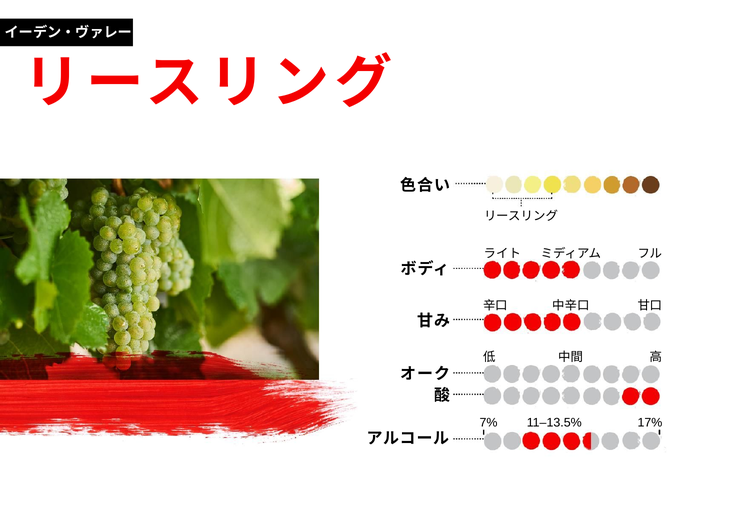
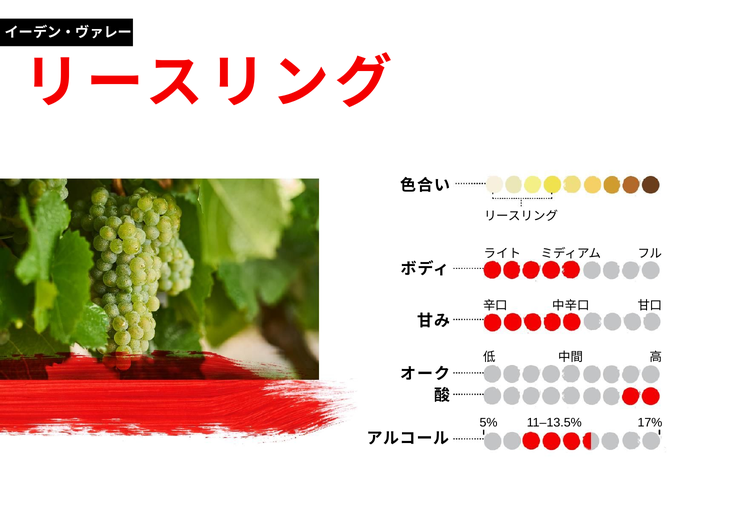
7%: 7% -> 5% (489, 422)
